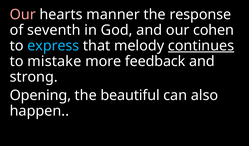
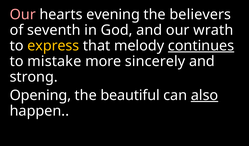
manner: manner -> evening (113, 15)
response: response -> believers (200, 15)
cohen: cohen -> wrath (213, 30)
express colour: light blue -> yellow (53, 46)
feedback: feedback -> sincerely (155, 61)
also underline: none -> present (205, 95)
